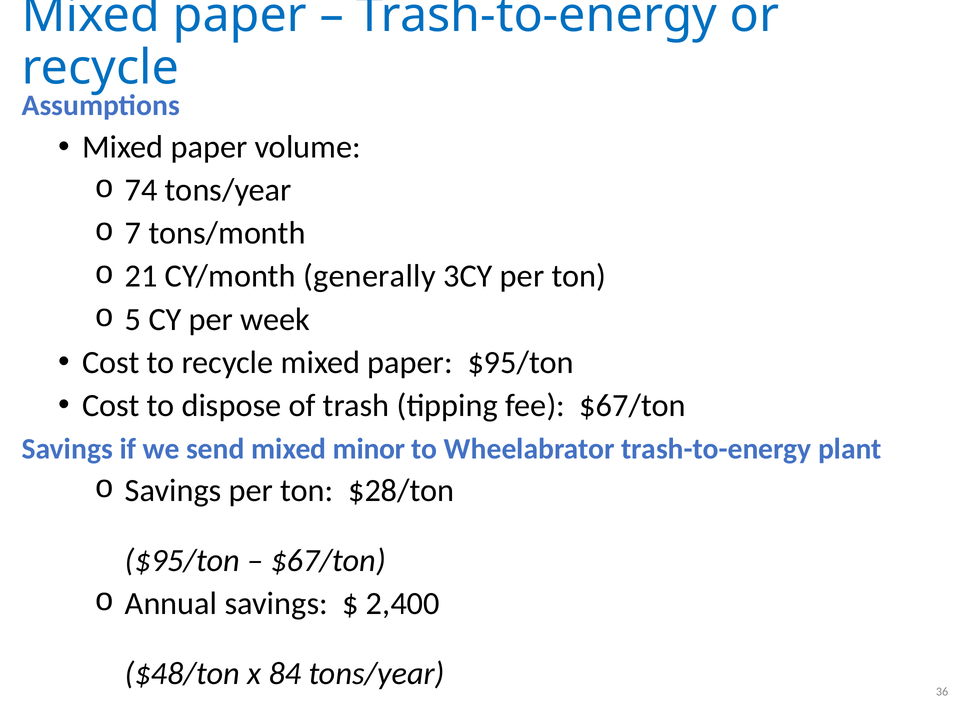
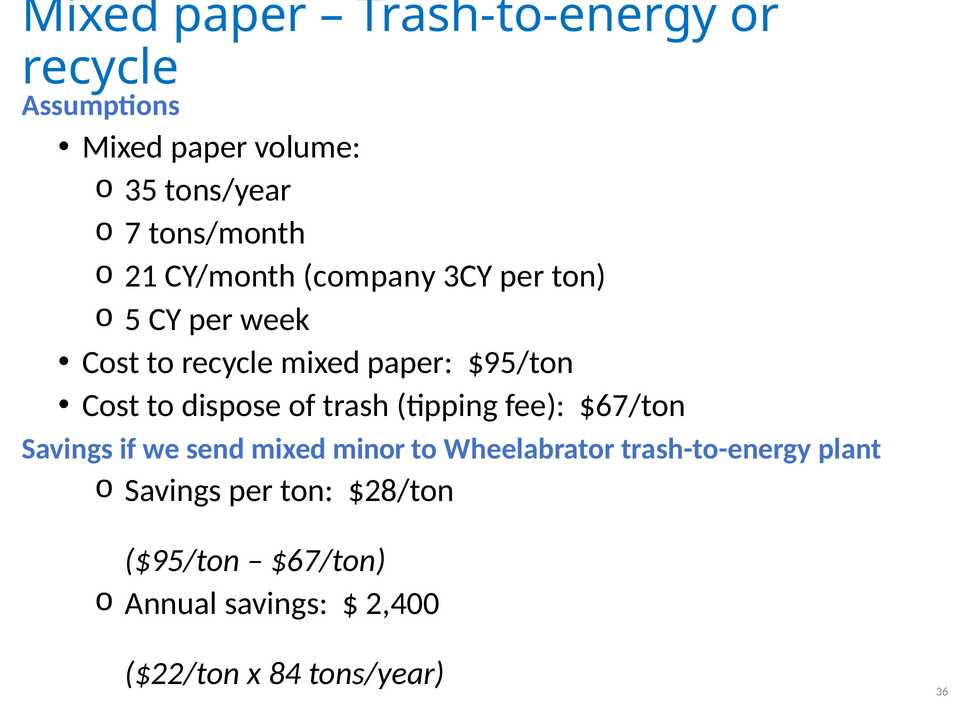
74: 74 -> 35 (141, 190)
generally: generally -> company (369, 276)
$48/ton: $48/ton -> $22/ton (182, 673)
